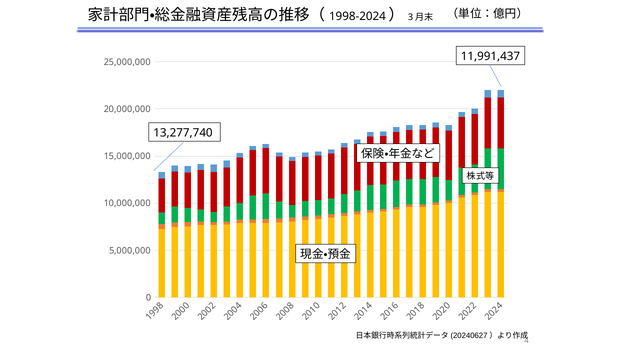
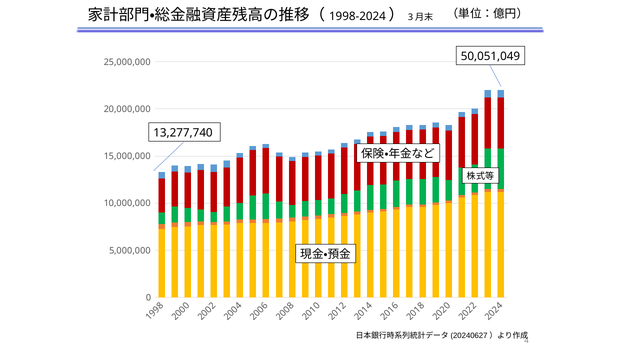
11,991,437: 11,991,437 -> 50,051,049 (490, 56)
